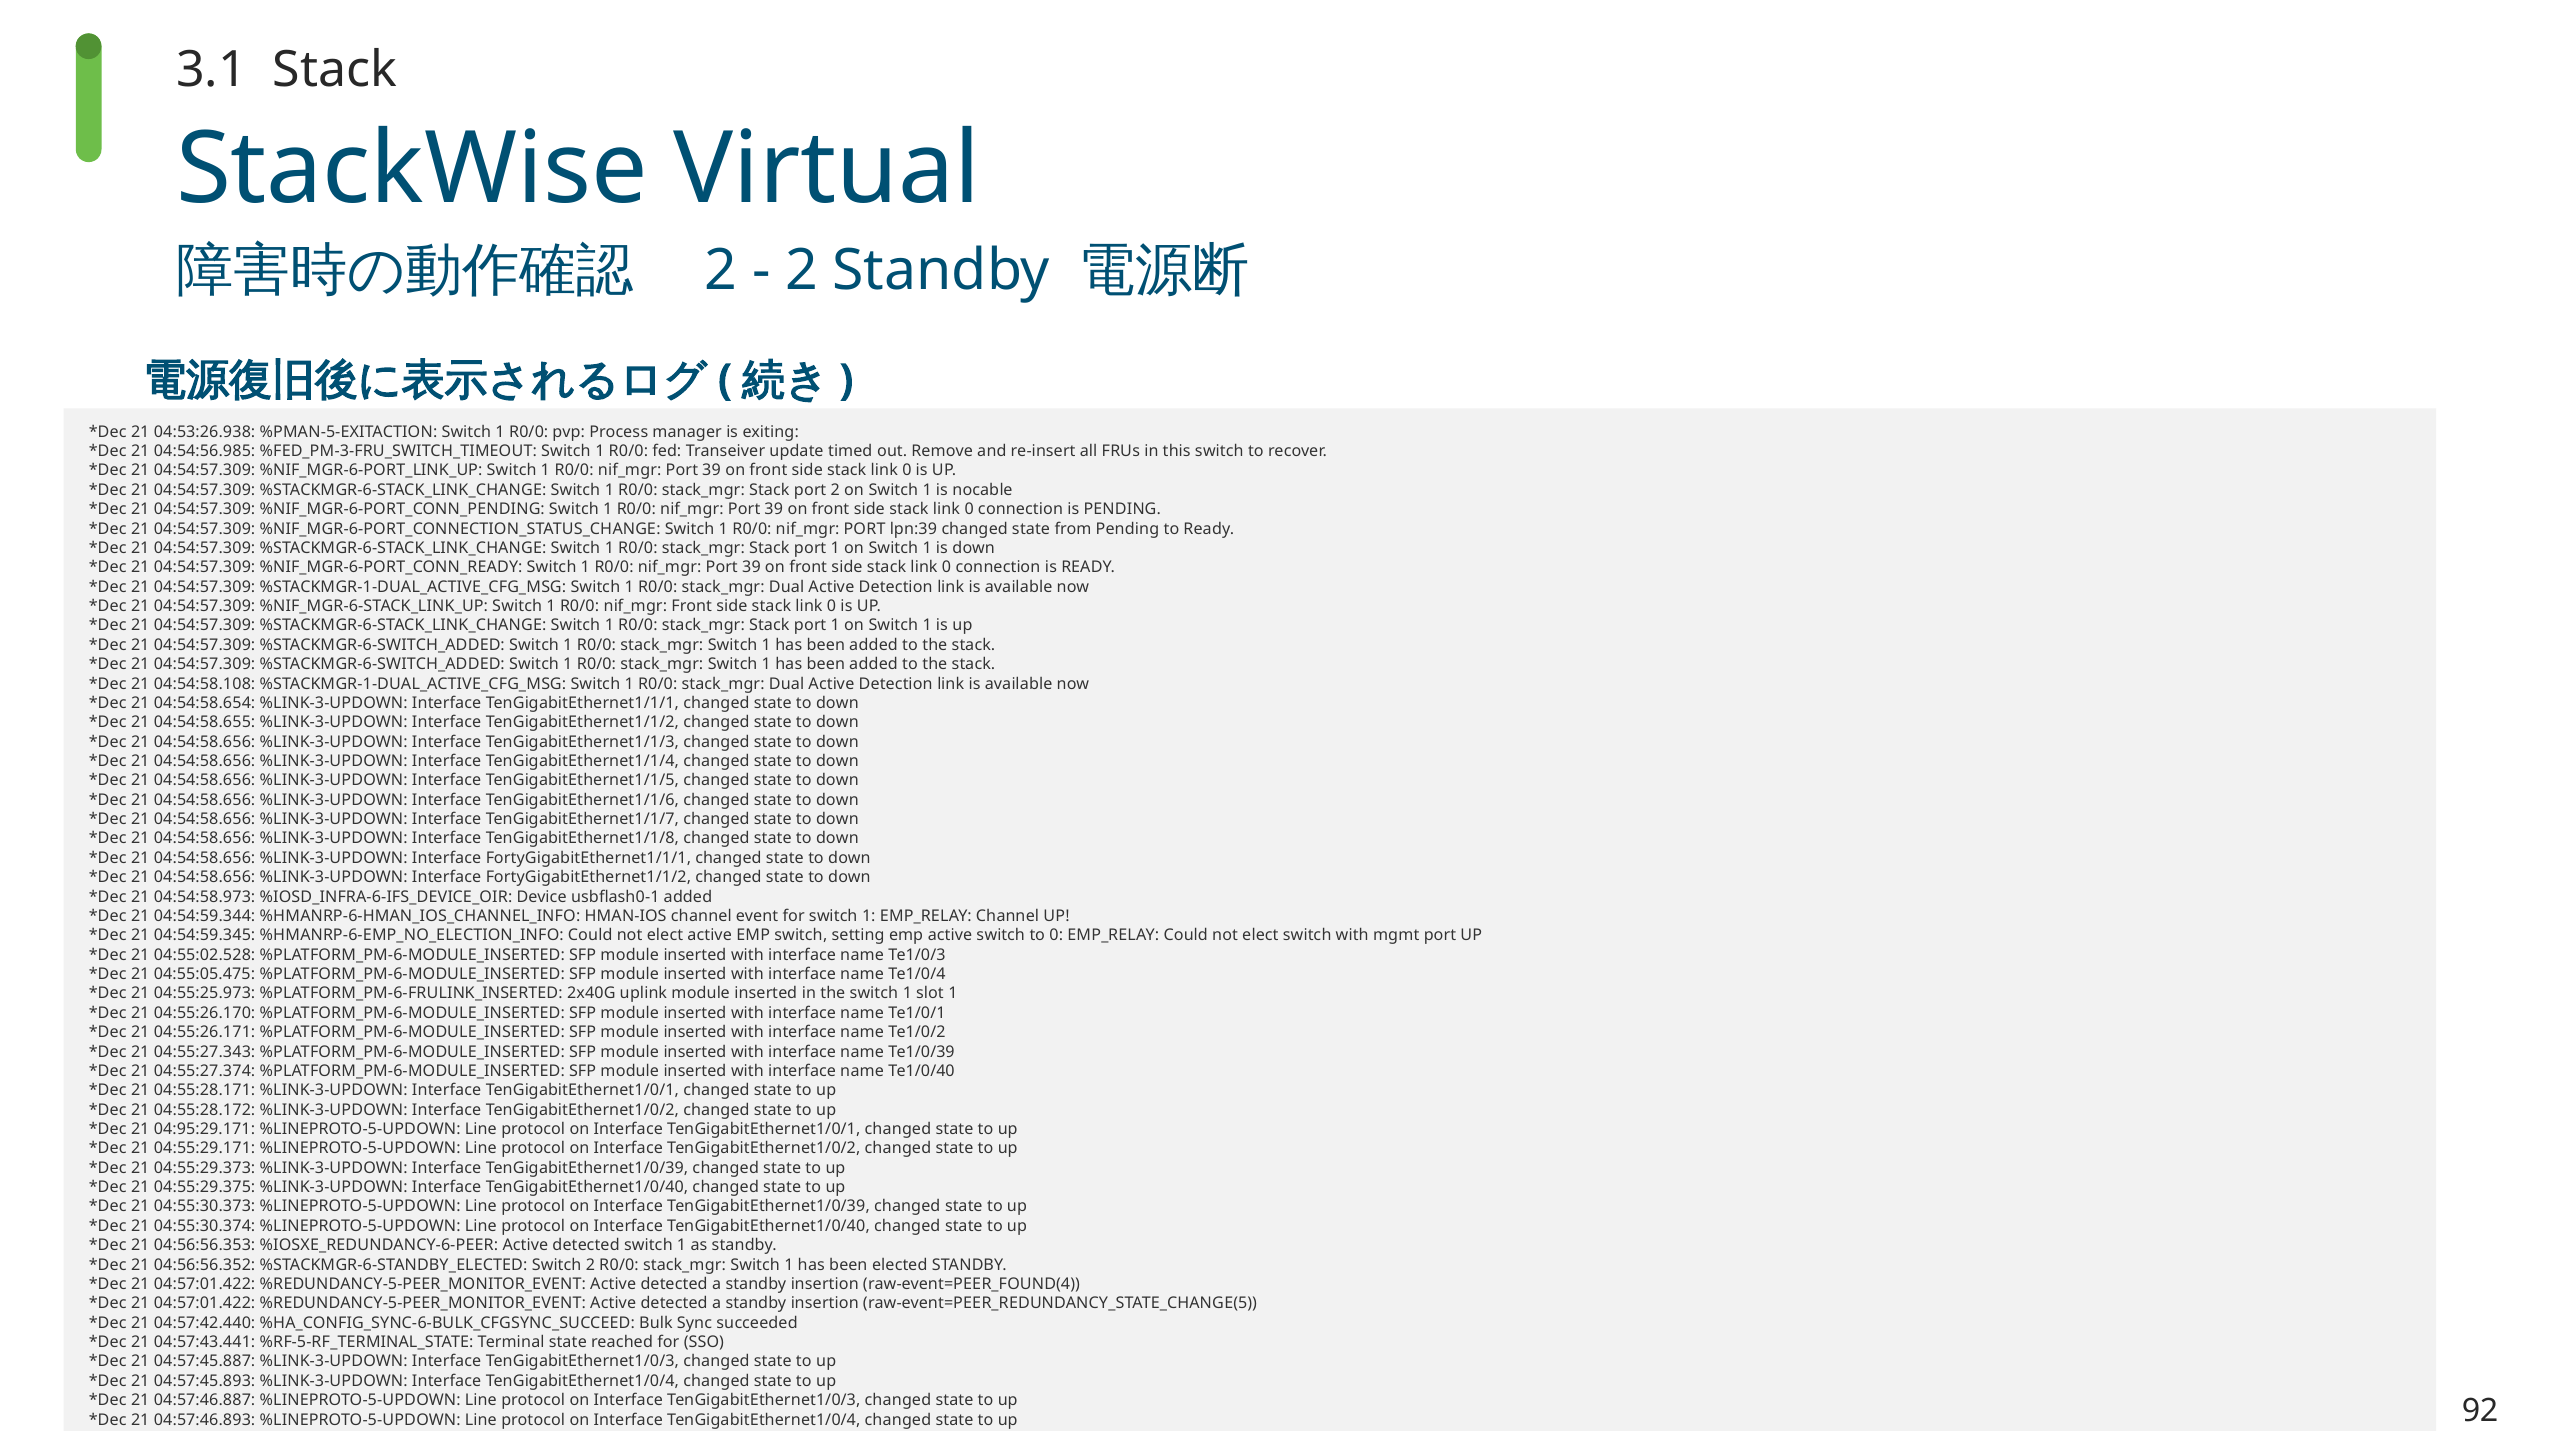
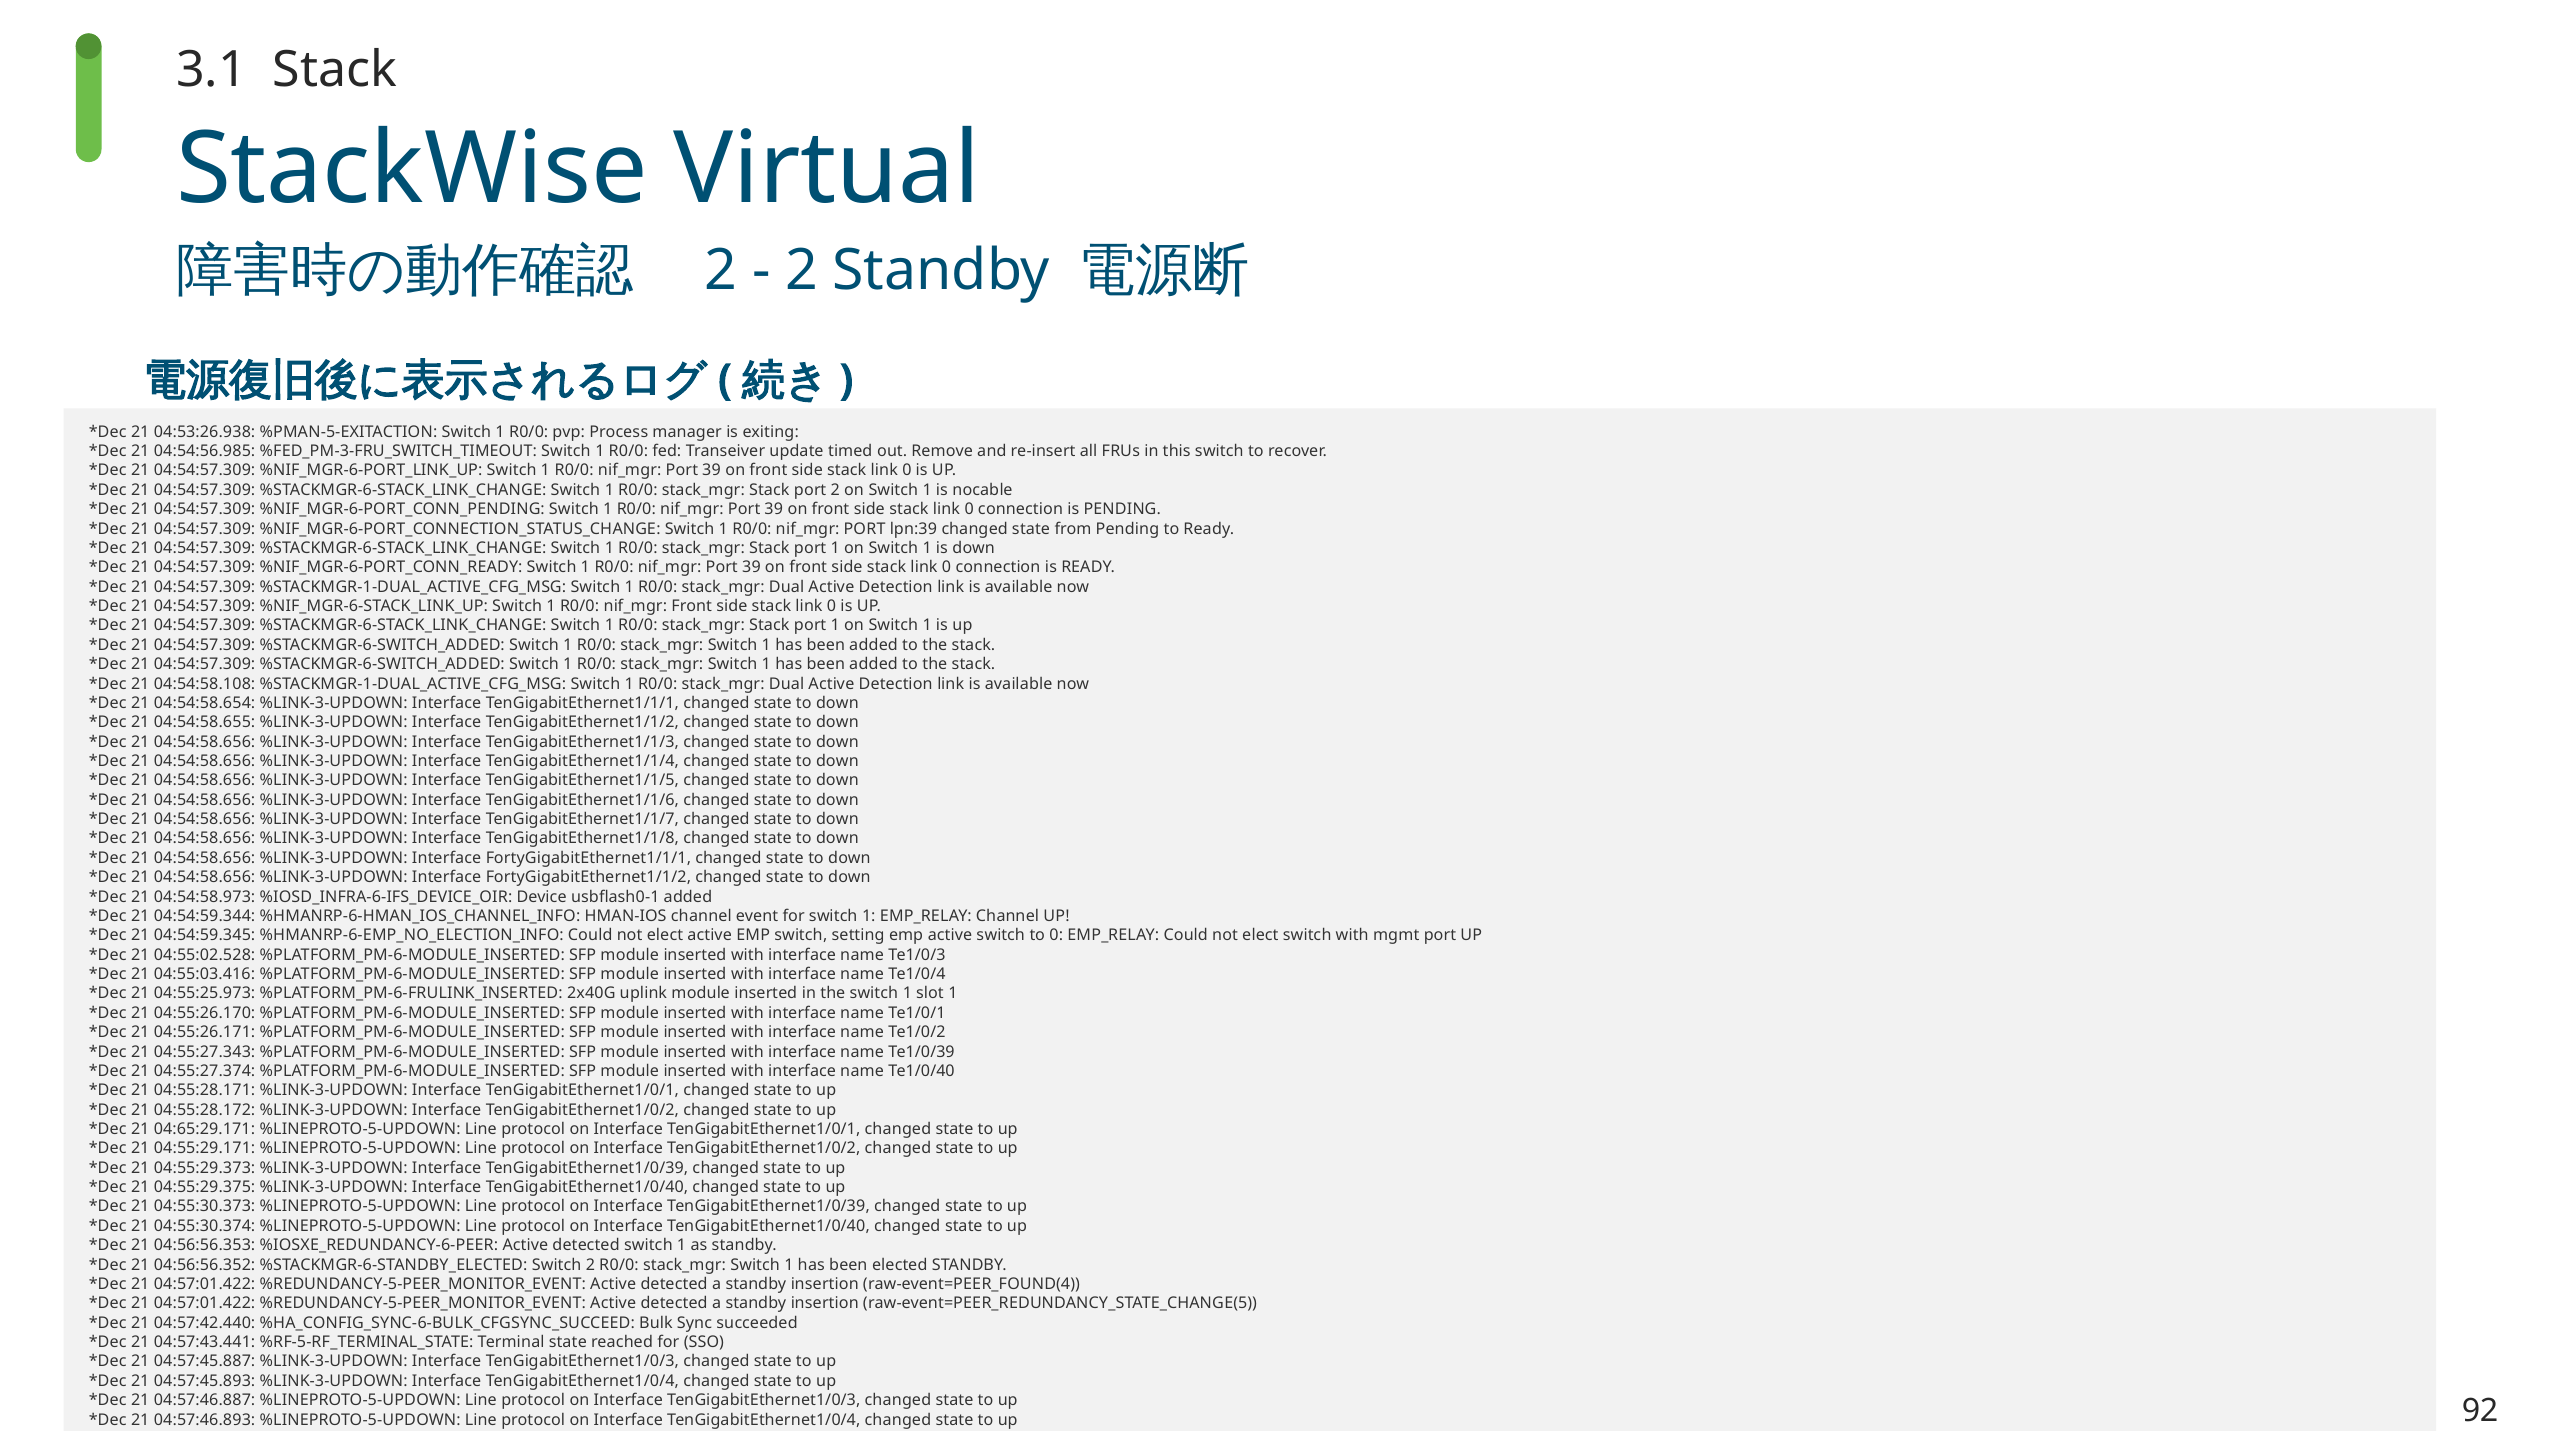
04:55:05.475: 04:55:05.475 -> 04:55:03.416 (204, 974)
04:95:29.171: 04:95:29.171 -> 04:65:29.171 (204, 1129)
